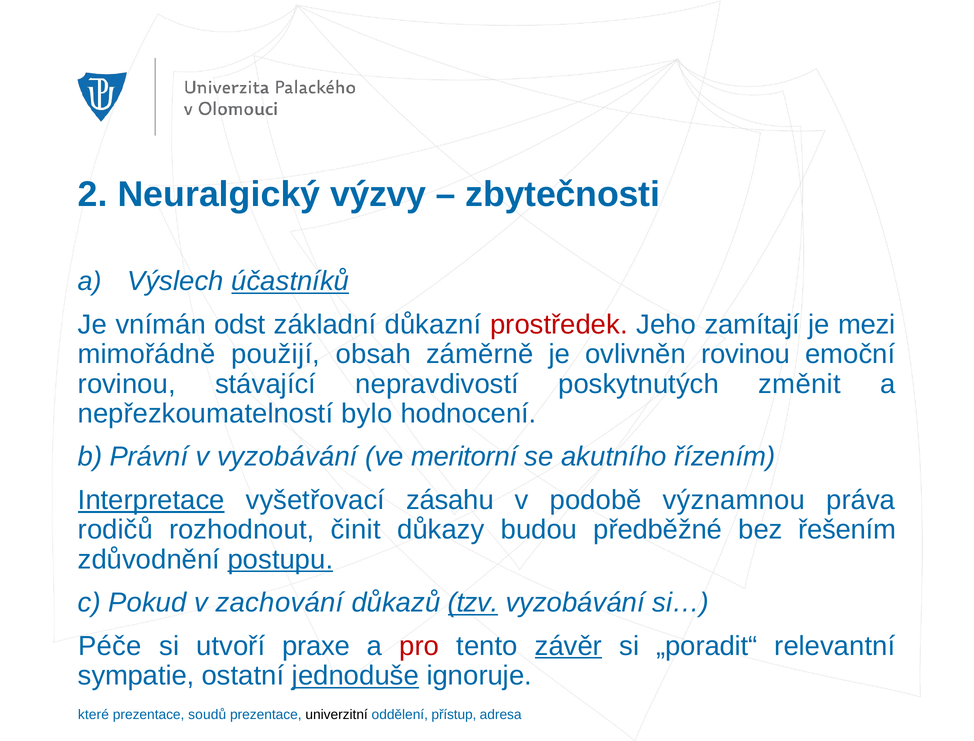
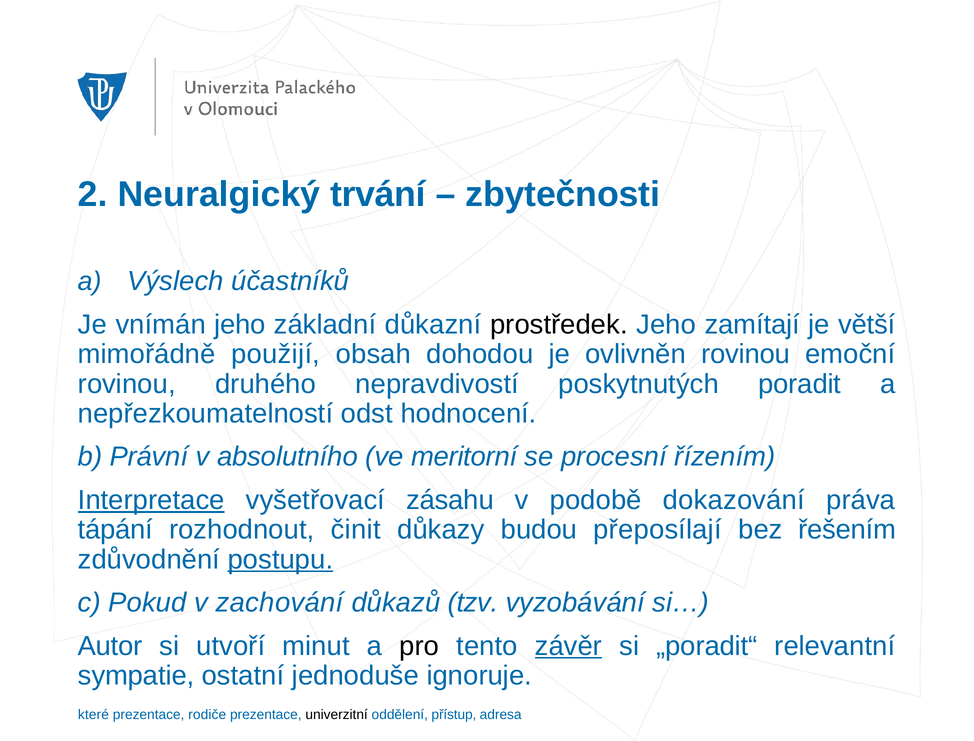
výzvy: výzvy -> trvání (378, 194)
účastníků underline: present -> none (290, 281)
vnímán odst: odst -> jeho (240, 324)
prostředek colour: red -> black (559, 324)
mezi: mezi -> větší (867, 324)
záměrně: záměrně -> dohodou (480, 354)
stávající: stávající -> druhého (266, 384)
změnit: změnit -> poradit (800, 384)
bylo: bylo -> odst (367, 413)
v vyzobávání: vyzobávání -> absolutního (287, 456)
akutního: akutního -> procesní (614, 456)
významnou: významnou -> dokazování (734, 500)
rodičů: rodičů -> tápání (116, 529)
předběžné: předběžné -> přeposílají (658, 529)
tzv underline: present -> none (473, 602)
Péče: Péče -> Autor (110, 645)
praxe: praxe -> minut (316, 645)
pro colour: red -> black (419, 645)
jednoduše underline: present -> none (355, 675)
soudů: soudů -> rodiče (207, 714)
